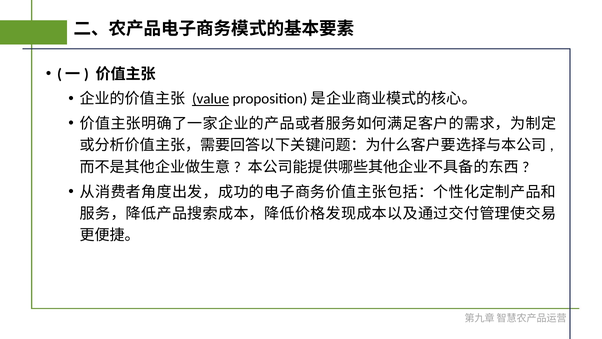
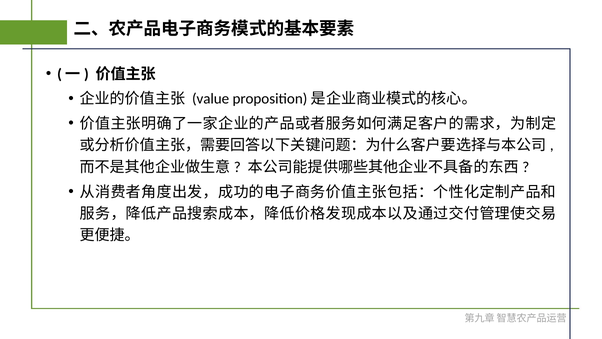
value underline: present -> none (211, 99)
